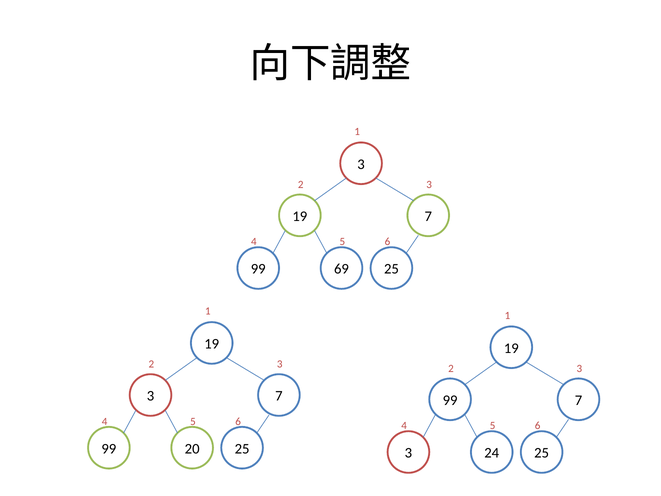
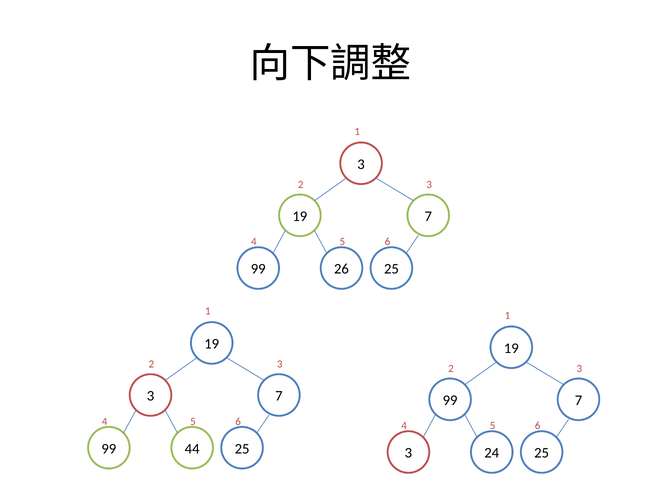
69: 69 -> 26 (342, 269)
20: 20 -> 44 (192, 448)
